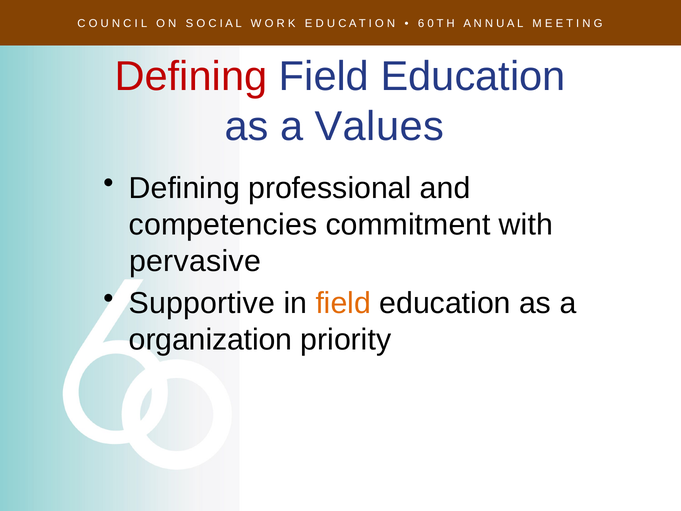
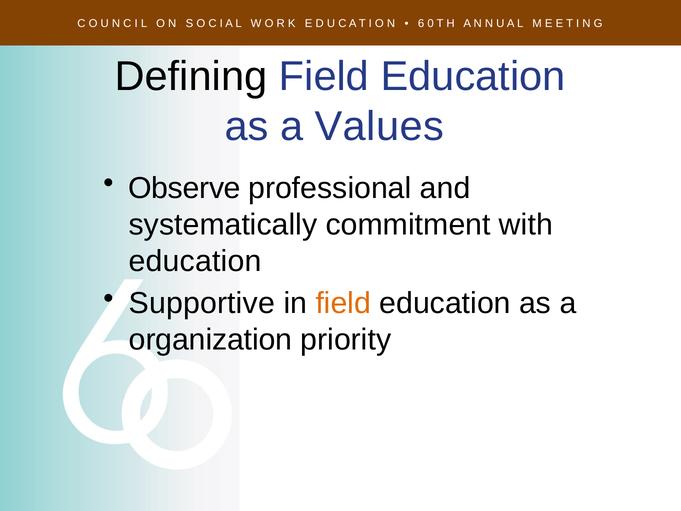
Defining colour: red -> black (191, 77)
Defining: Defining -> Observe (185, 188)
competencies: competencies -> systematically (223, 225)
pervasive: pervasive -> education (195, 261)
